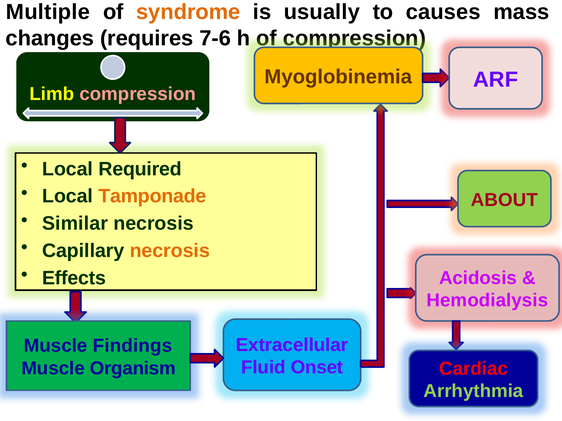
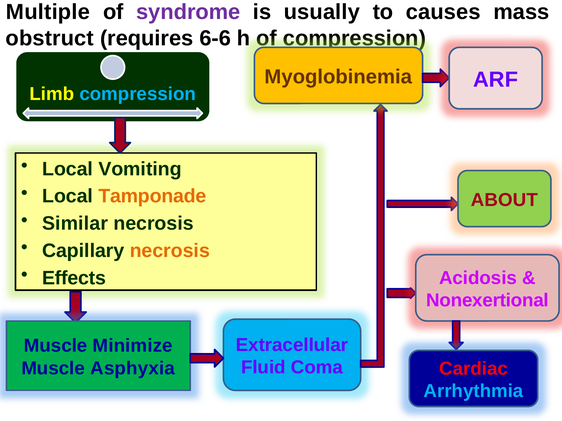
syndrome colour: orange -> purple (188, 12)
changes: changes -> obstruct (50, 38)
7-6: 7-6 -> 6-6 (215, 38)
compression colour: pink -> light blue (138, 94)
Required: Required -> Vomiting (140, 169)
Hemodialysis: Hemodialysis -> Nonexertional (487, 301)
Findings: Findings -> Minimize (133, 346)
Onset: Onset -> Coma (317, 368)
Organism: Organism -> Asphyxia (133, 369)
Arrhythmia colour: light green -> light blue (473, 391)
